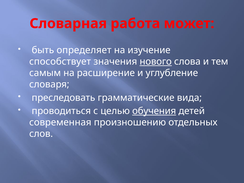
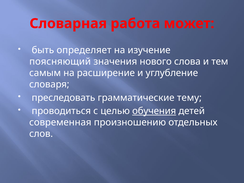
способствует: способствует -> поясняющий (60, 62)
нового underline: present -> none (156, 62)
вида: вида -> тему (189, 98)
